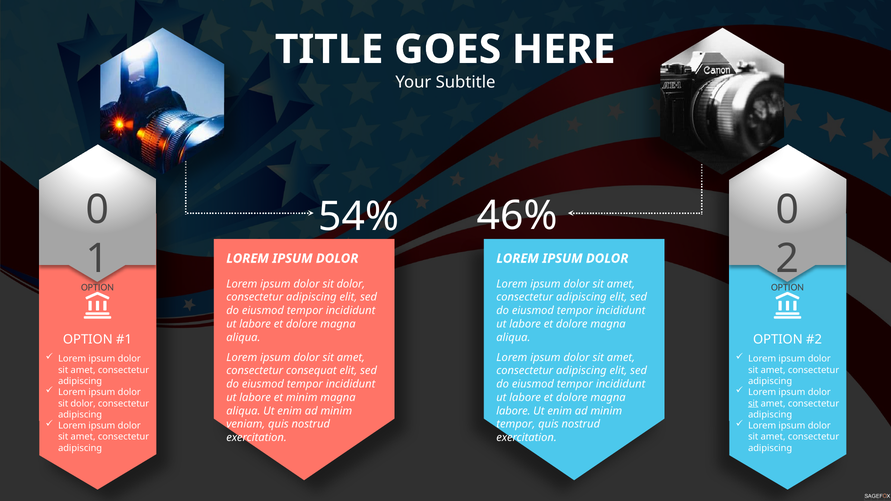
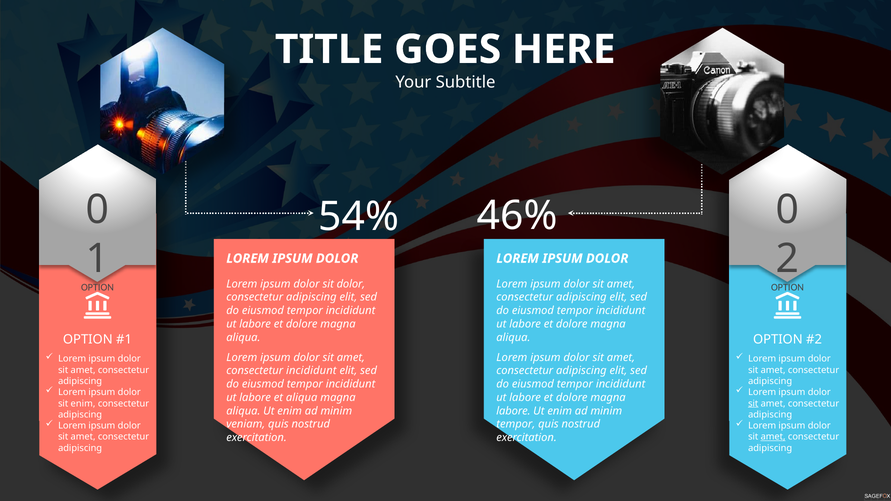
consectetur consequat: consequat -> incididunt (311, 371)
et minim: minim -> aliqua (302, 398)
dolor: dolor -> enim (83, 404)
amet underline: none -> present (773, 437)
